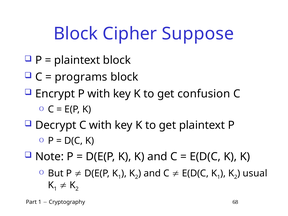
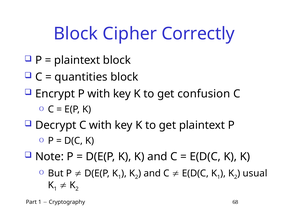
Suppose: Suppose -> Correctly (198, 34)
programs: programs -> quantities (81, 77)
